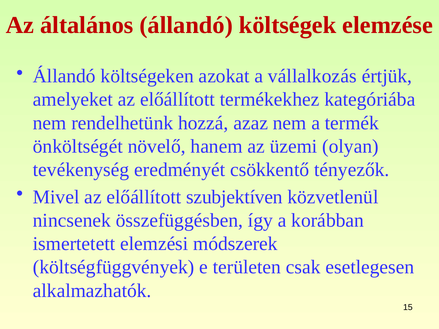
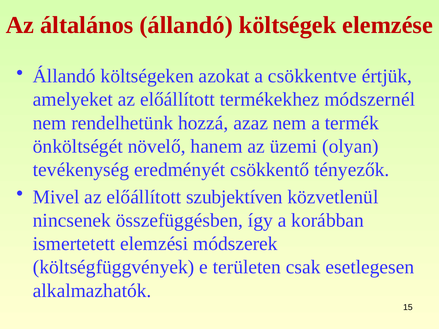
vállalkozás: vállalkozás -> csökkentve (312, 76)
kategóriába: kategóriába -> módszernél (370, 100)
